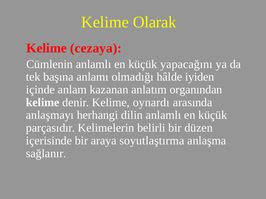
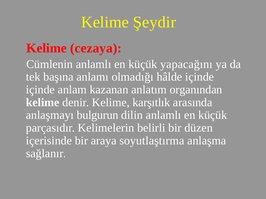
Olarak: Olarak -> Şeydir (154, 22)
hâlde iyiden: iyiden -> içinde (200, 77)
oynardı: oynardı -> karşıtlık (151, 103)
herhangi: herhangi -> bulgurun (98, 115)
